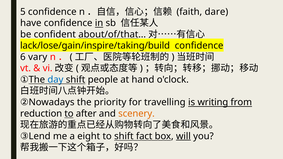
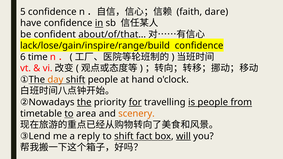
lack/lose/gain/inspire/taking/build: lack/lose/gain/inspire/taking/build -> lack/lose/gain/inspire/range/build (95, 46)
vary: vary -> time (38, 57)
day colour: blue -> orange (55, 80)
the underline: none -> present (84, 102)
for underline: none -> present (135, 102)
is writing: writing -> people (213, 102)
reduction: reduction -> timetable (41, 114)
after: after -> area (86, 114)
eight: eight -> reply (89, 136)
